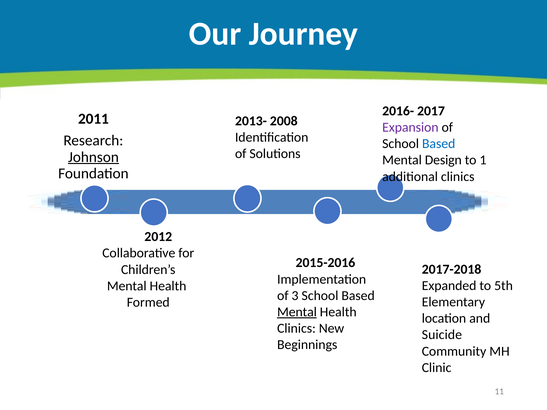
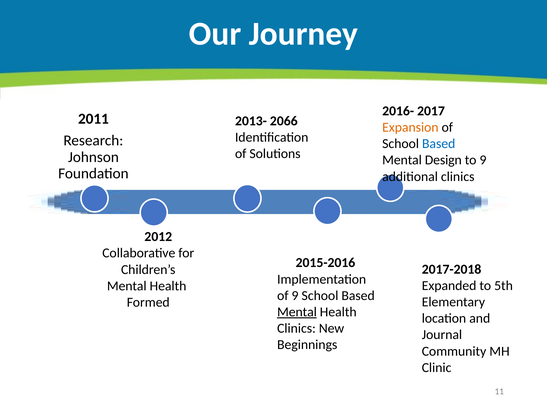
2008: 2008 -> 2066 (284, 121)
Expansion colour: purple -> orange (410, 127)
Johnson underline: present -> none (93, 157)
to 1: 1 -> 9 (483, 160)
of 3: 3 -> 9 (295, 296)
Suicide: Suicide -> Journal (442, 335)
